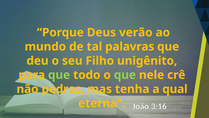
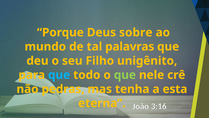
verão: verão -> sobre (136, 32)
que colour: light green -> light blue (59, 75)
qual: qual -> esta (175, 89)
